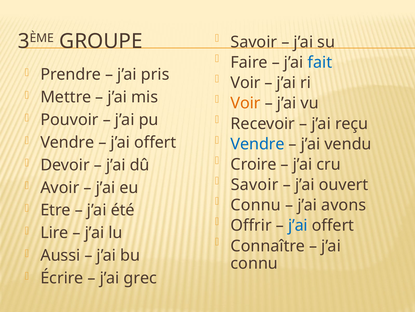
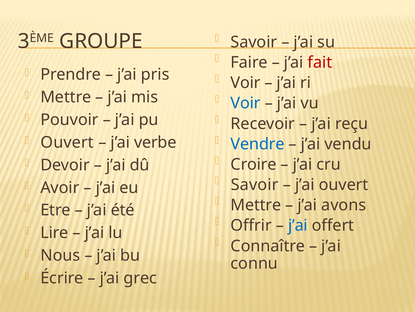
fait colour: blue -> red (320, 62)
Voir colour: orange -> blue (246, 103)
Vendre: Vendre -> Ouvert (67, 142)
offert: offert -> verbe (155, 142)
Connu: Connu -> Mettre (256, 205)
Aussi: Aussi -> Nous (60, 255)
